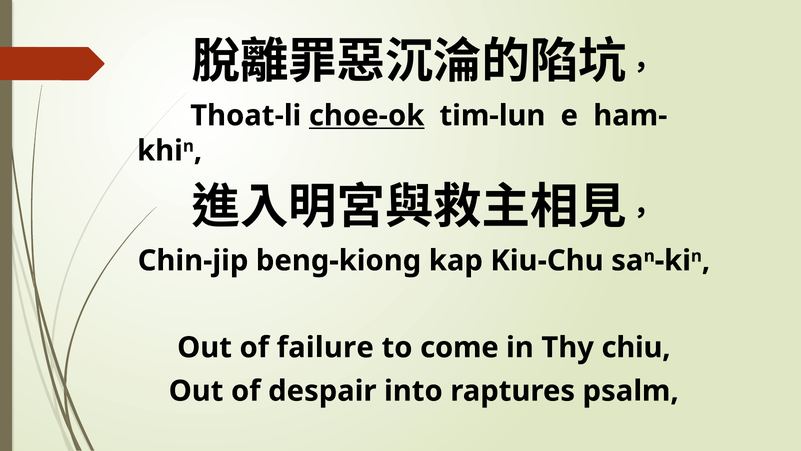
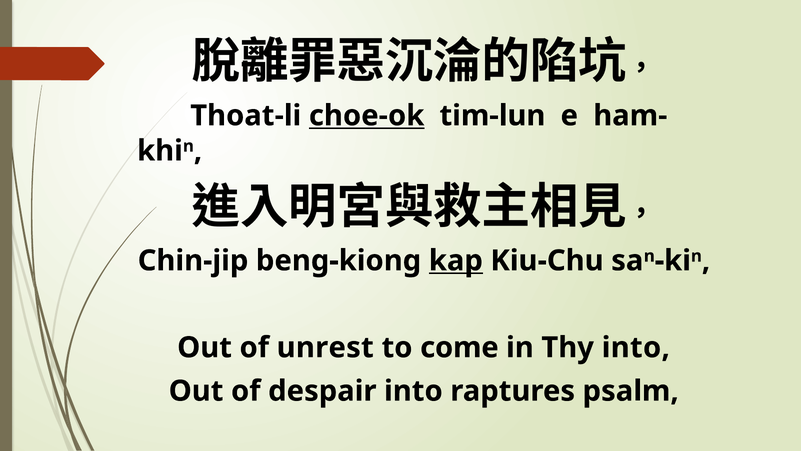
kap underline: none -> present (456, 260)
failure: failure -> unrest (325, 347)
Thy chiu: chiu -> into (636, 347)
